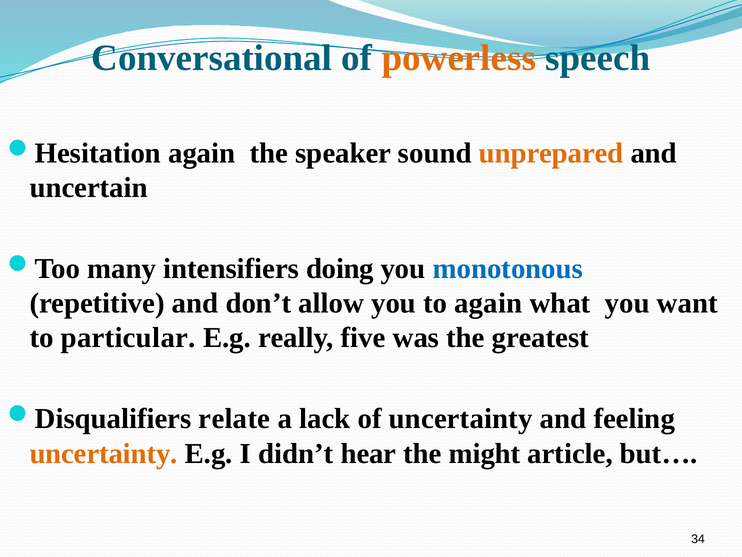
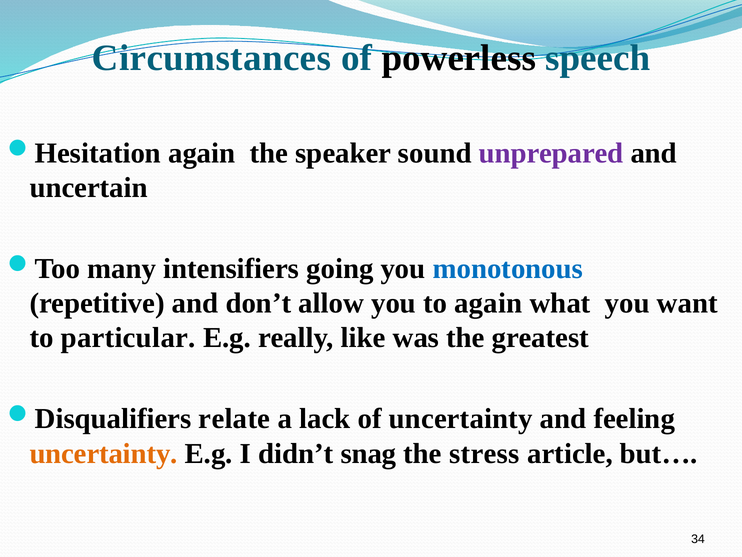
Conversational: Conversational -> Circumstances (212, 58)
powerless colour: orange -> black (459, 58)
unprepared colour: orange -> purple (551, 153)
doing: doing -> going (340, 268)
five: five -> like (363, 338)
hear: hear -> snag (368, 453)
might: might -> stress (484, 453)
